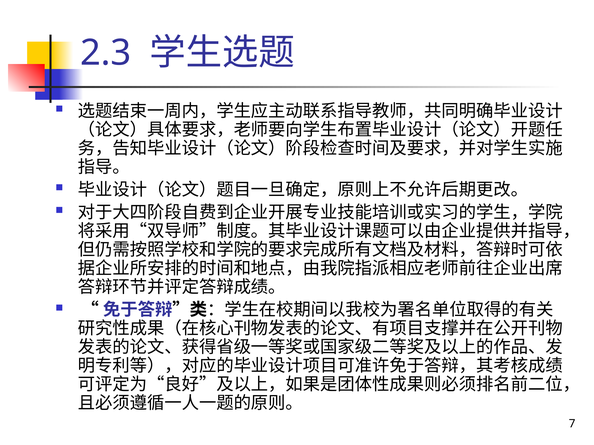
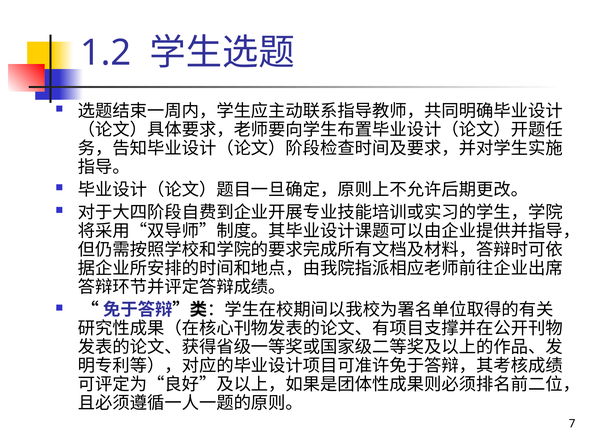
2.3: 2.3 -> 1.2 (106, 53)
